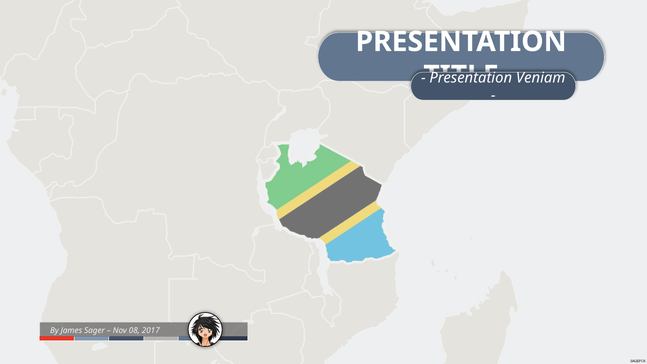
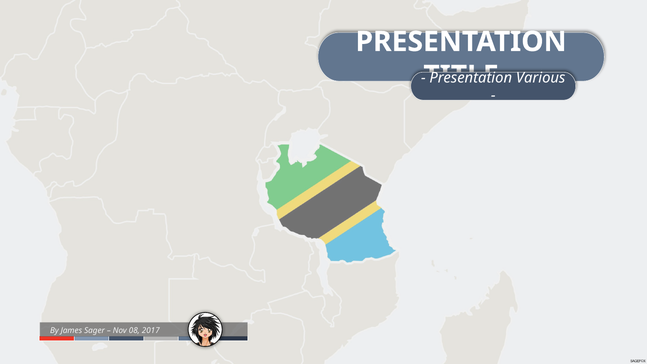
Veniam: Veniam -> Various (541, 78)
